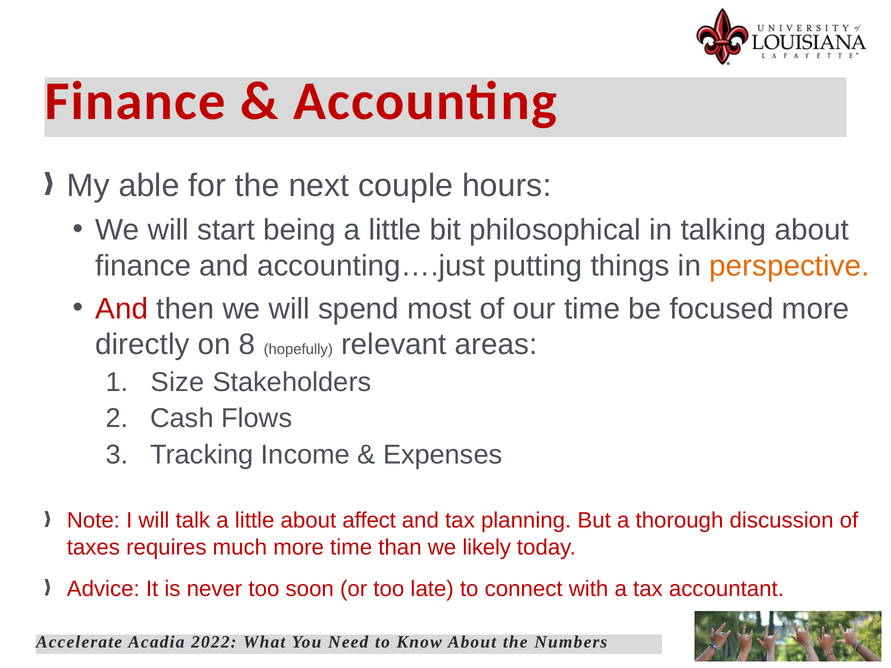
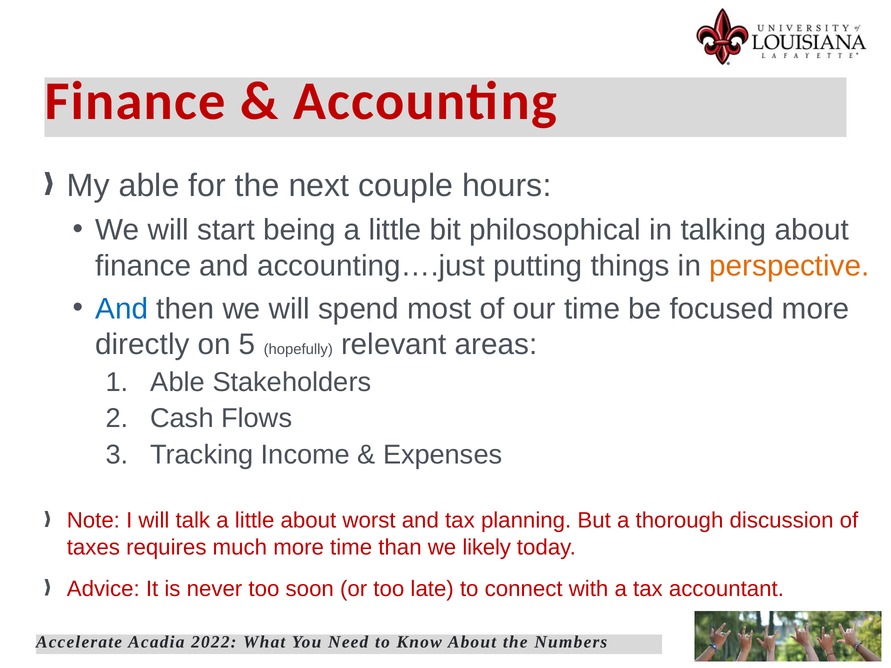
And colour: red -> blue (122, 309)
8: 8 -> 5 (247, 345)
Size: Size -> Able (178, 382)
affect: affect -> worst (369, 521)
